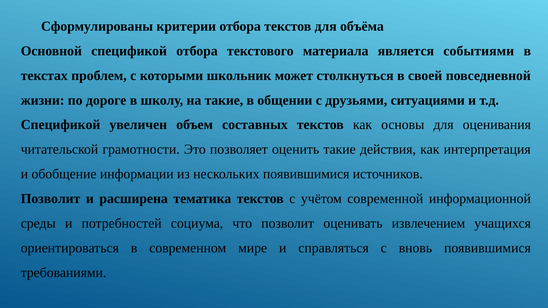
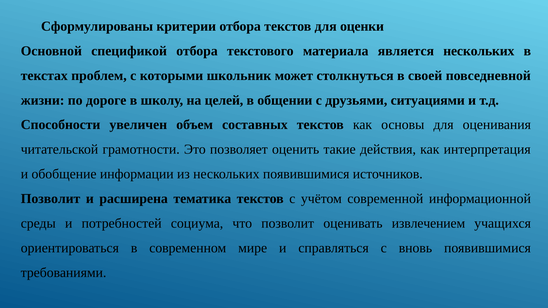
объёма: объёма -> оценки (362, 26)
является событиями: событиями -> нескольких (479, 51)
на такие: такие -> целей (224, 100)
Спецификой: Спецификой -> Способности (61, 125)
